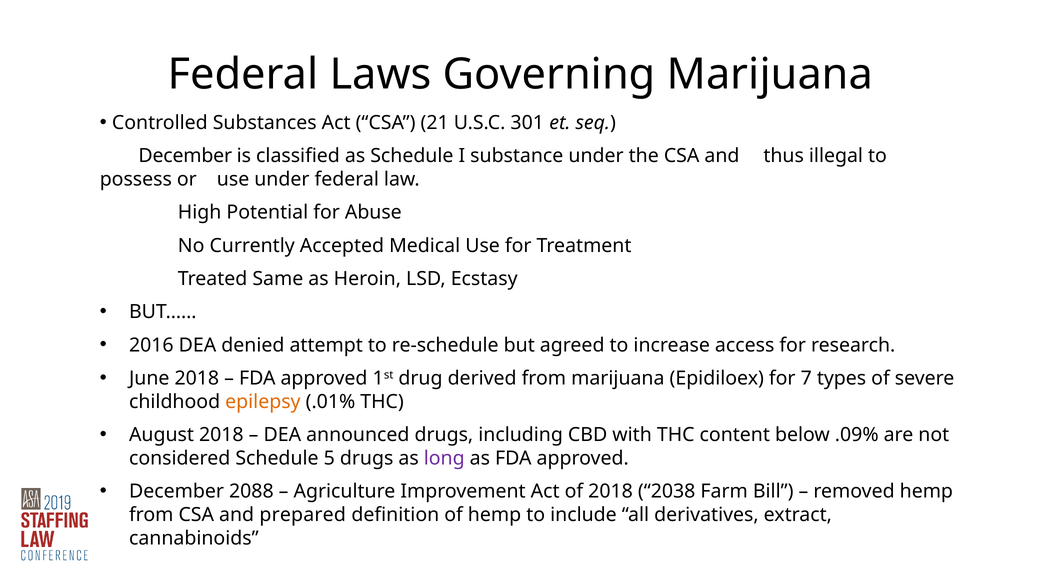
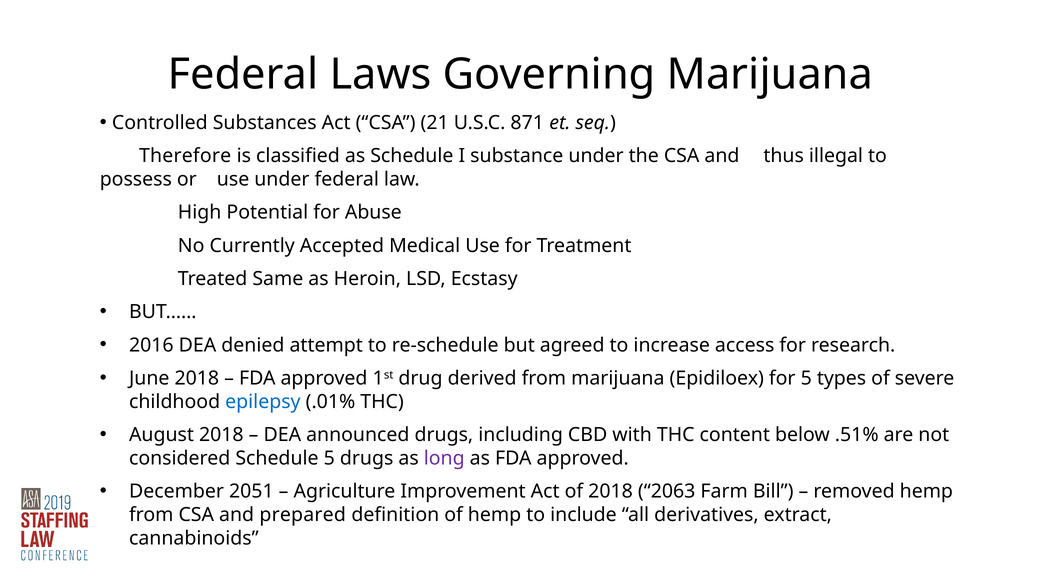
301: 301 -> 871 (527, 123)
December: December -> Therefore (185, 156)
for 7: 7 -> 5 (806, 379)
epilepsy colour: orange -> blue (263, 402)
.09%: .09% -> .51% (857, 435)
2088: 2088 -> 2051 (251, 492)
2038: 2038 -> 2063 (667, 492)
